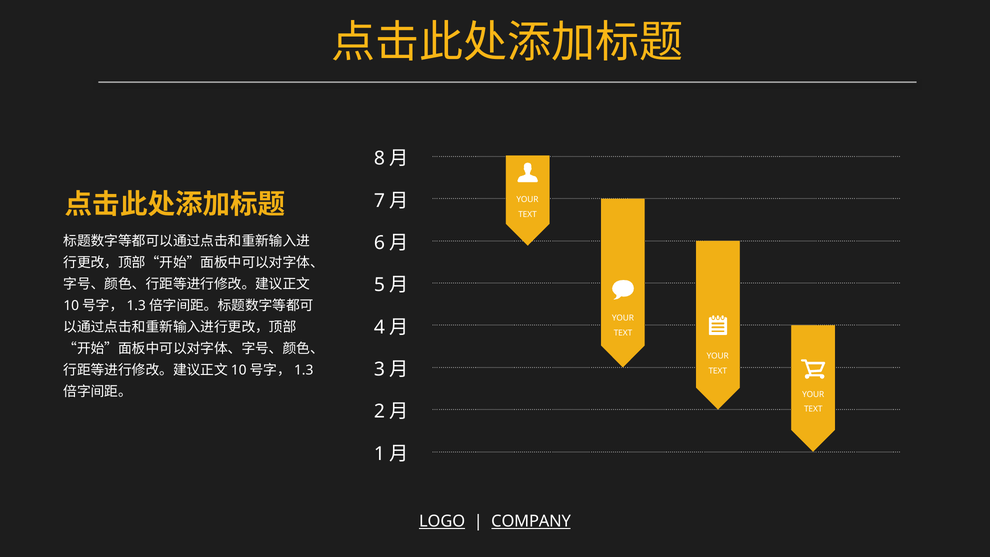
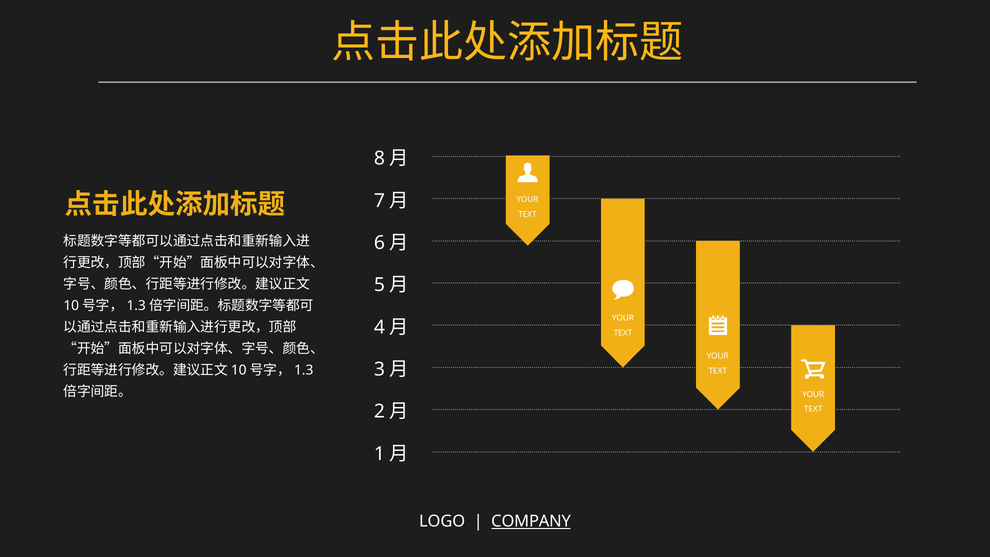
LOGO underline: present -> none (442, 521)
